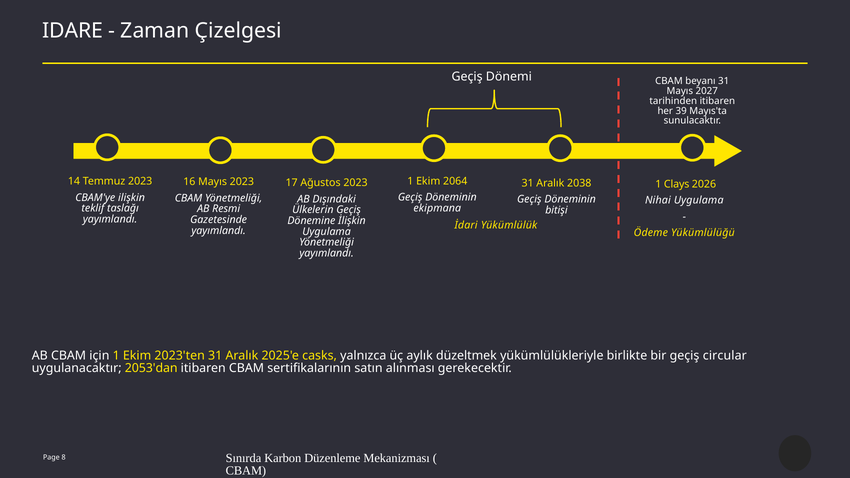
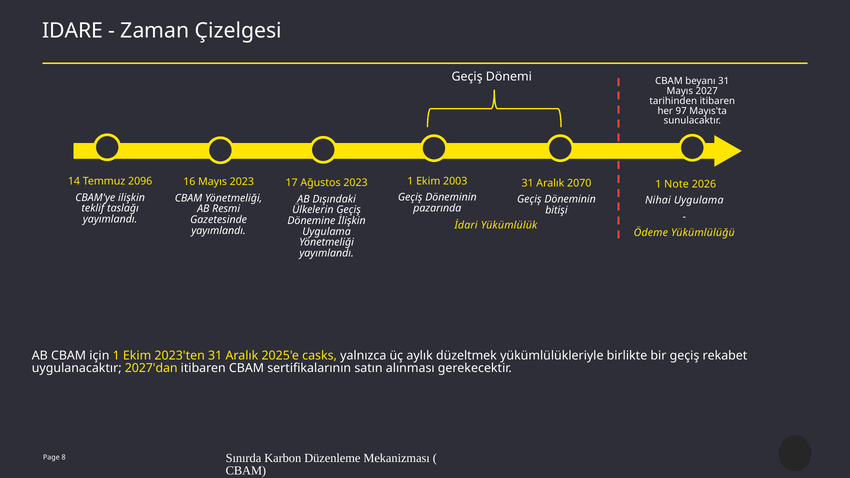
39: 39 -> 97 (681, 111)
2064: 2064 -> 2003 (455, 181)
Temmuz 2023: 2023 -> 2096 (140, 181)
2038: 2038 -> 2070 (579, 183)
Clays: Clays -> Note (677, 184)
ekipmana: ekipmana -> pazarında (437, 208)
circular: circular -> rekabet (725, 355)
2053'dan: 2053'dan -> 2027'dan (151, 368)
